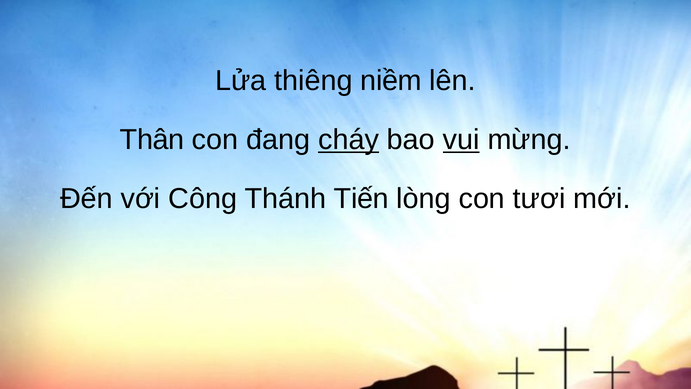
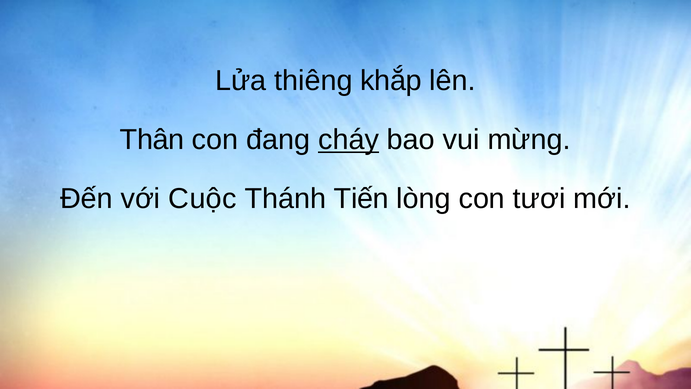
niềm: niềm -> khắp (391, 81)
vui underline: present -> none (461, 140)
Công: Công -> Cuộc (203, 199)
